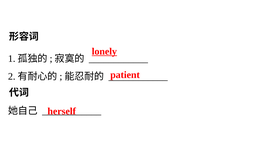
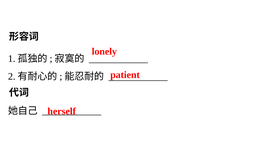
lonely underline: present -> none (104, 51)
